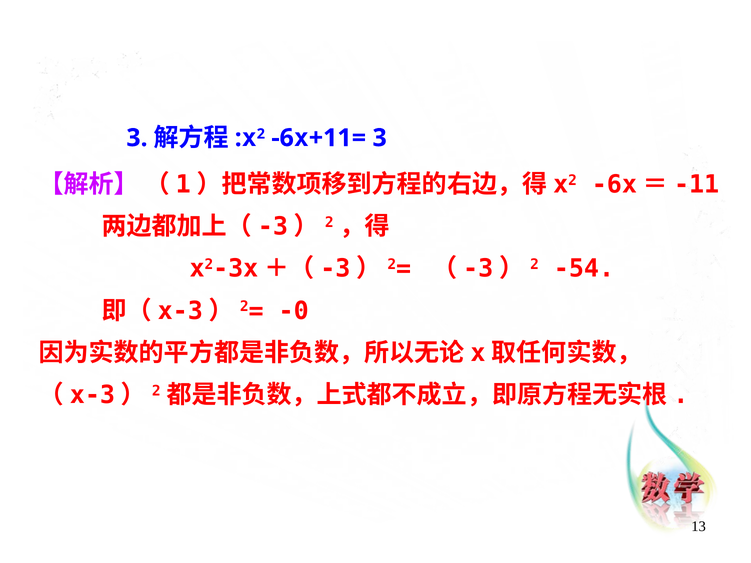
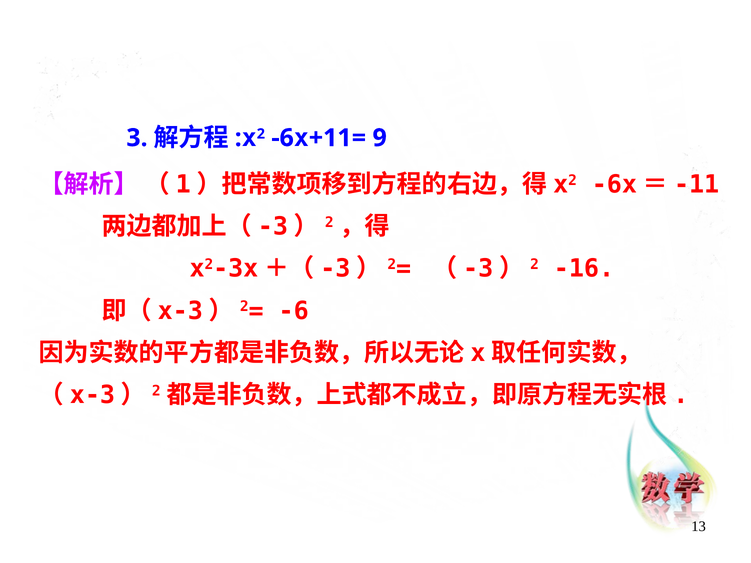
3: 3 -> 9 (380, 138)
-54: -54 -> -16 (584, 269)
-0: -0 -> -6 (294, 311)
